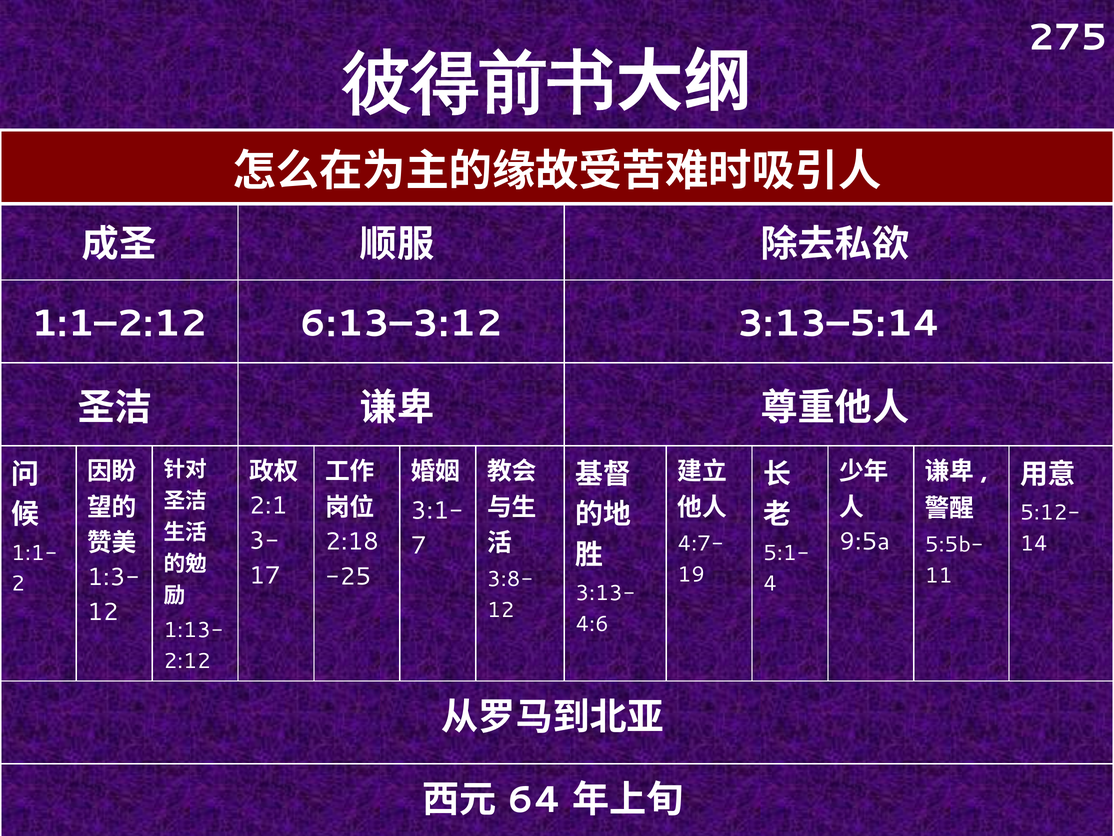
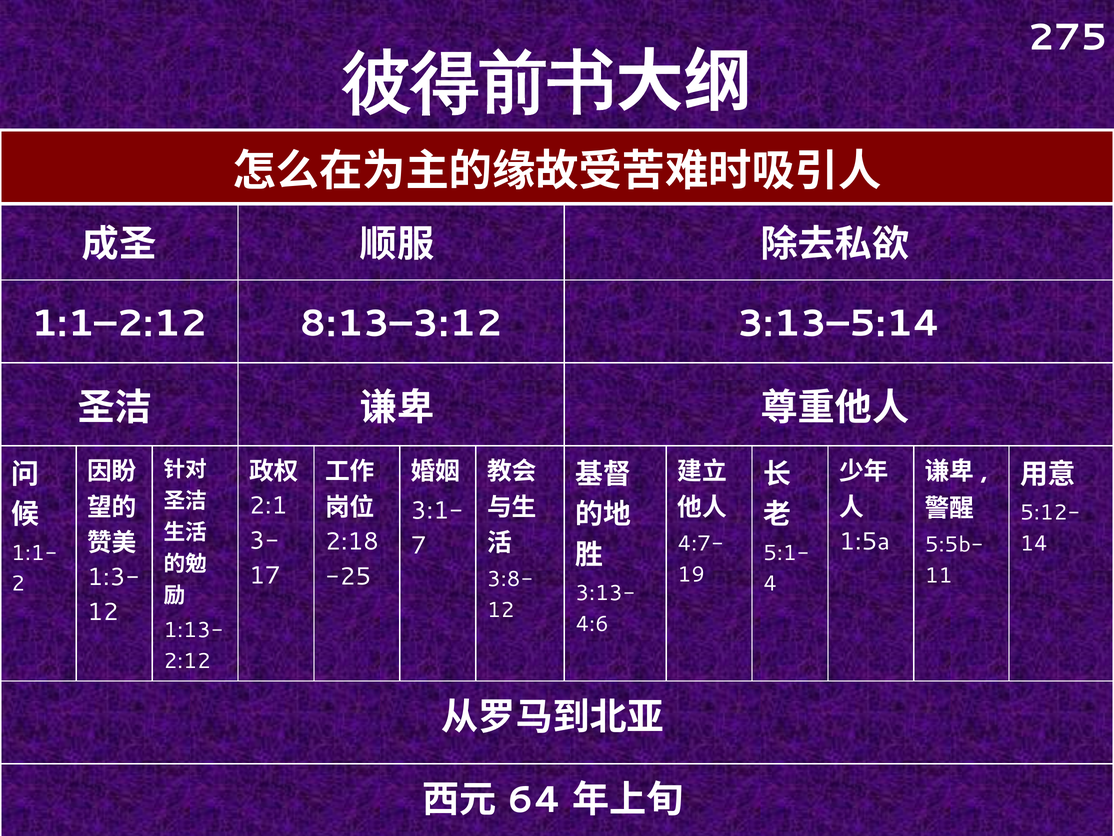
6:13–3:12: 6:13–3:12 -> 8:13–3:12 (401, 323)
9:5a: 9:5a -> 1:5a (865, 541)
